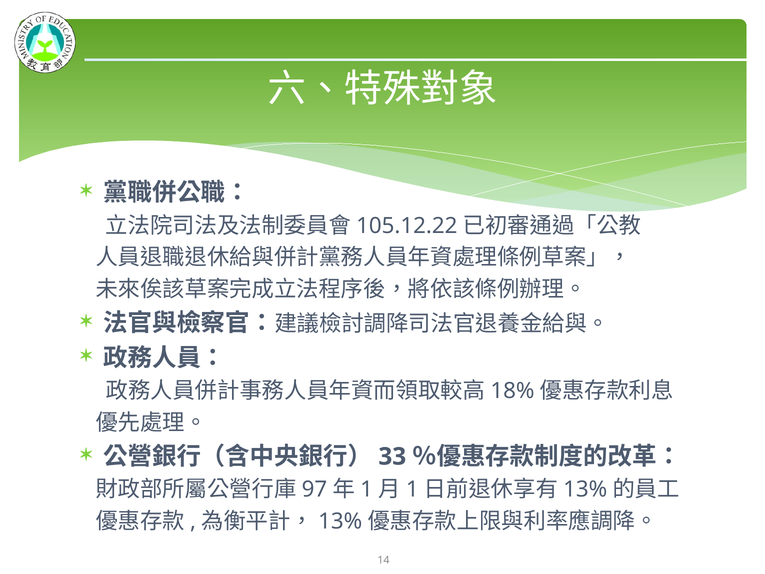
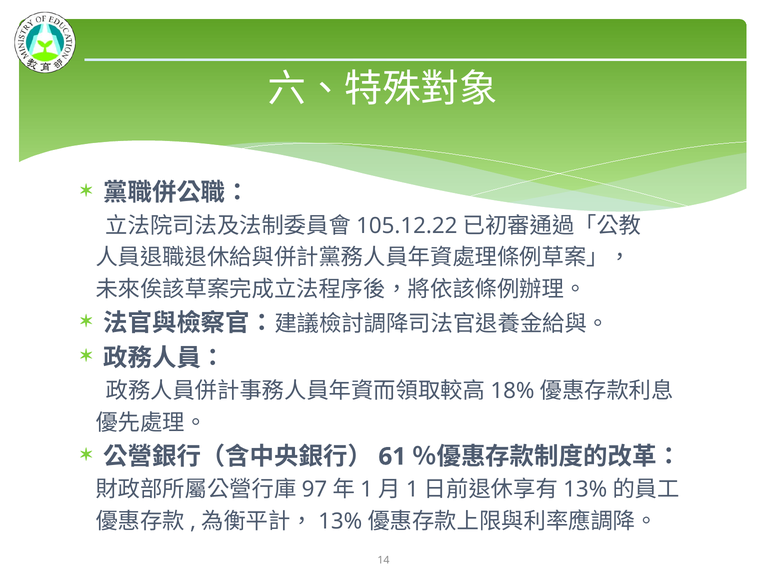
33: 33 -> 61 (392, 456)
